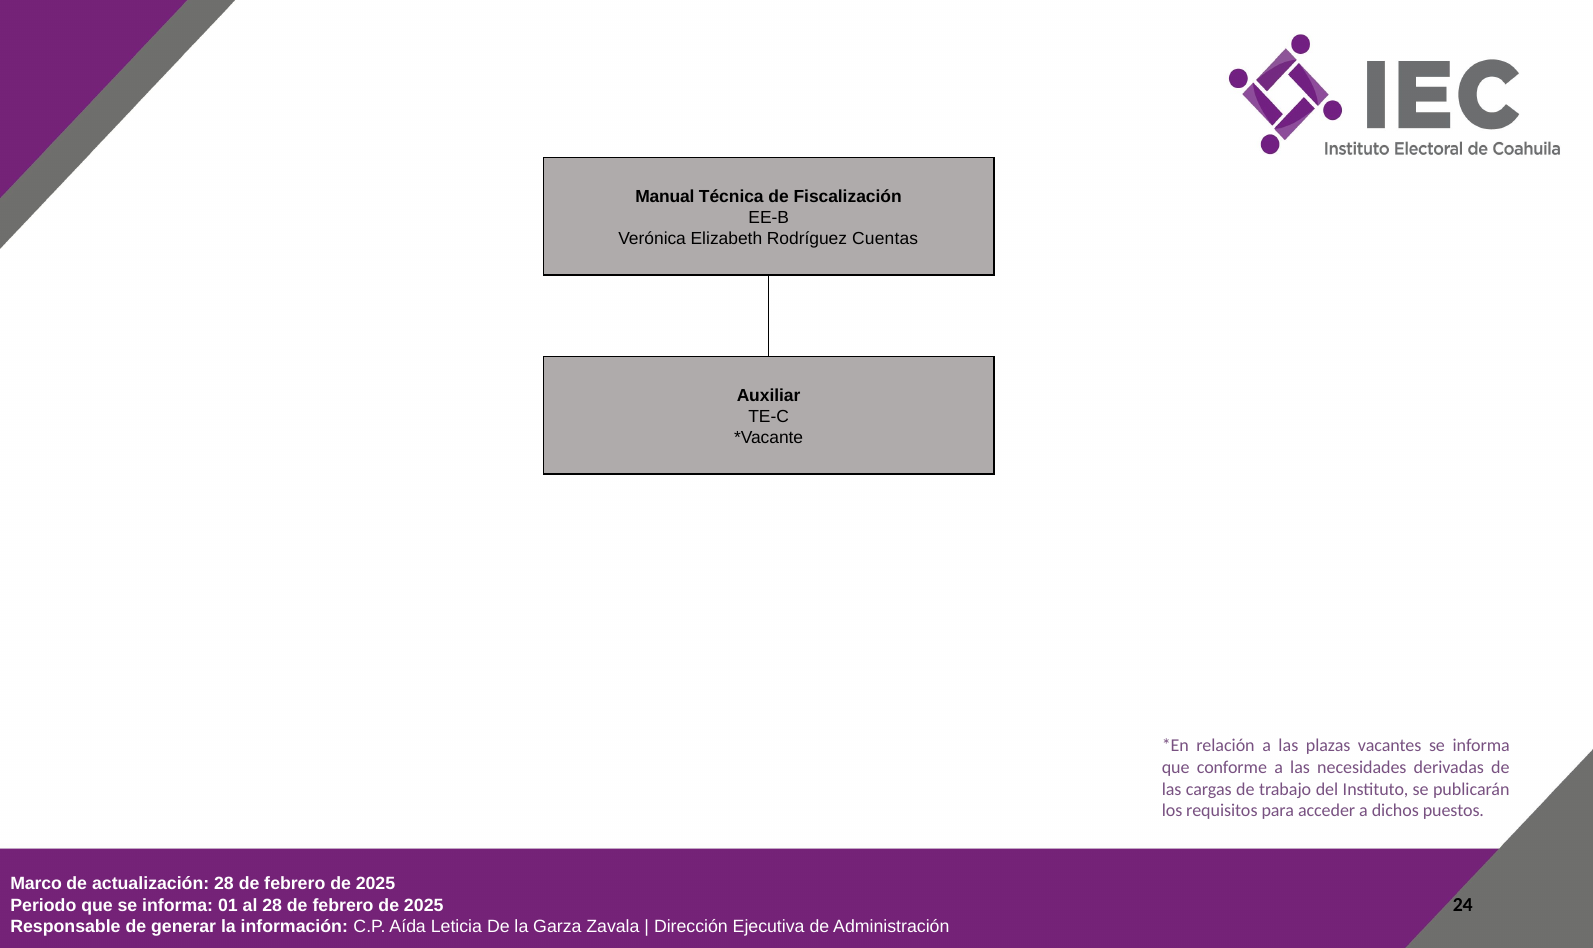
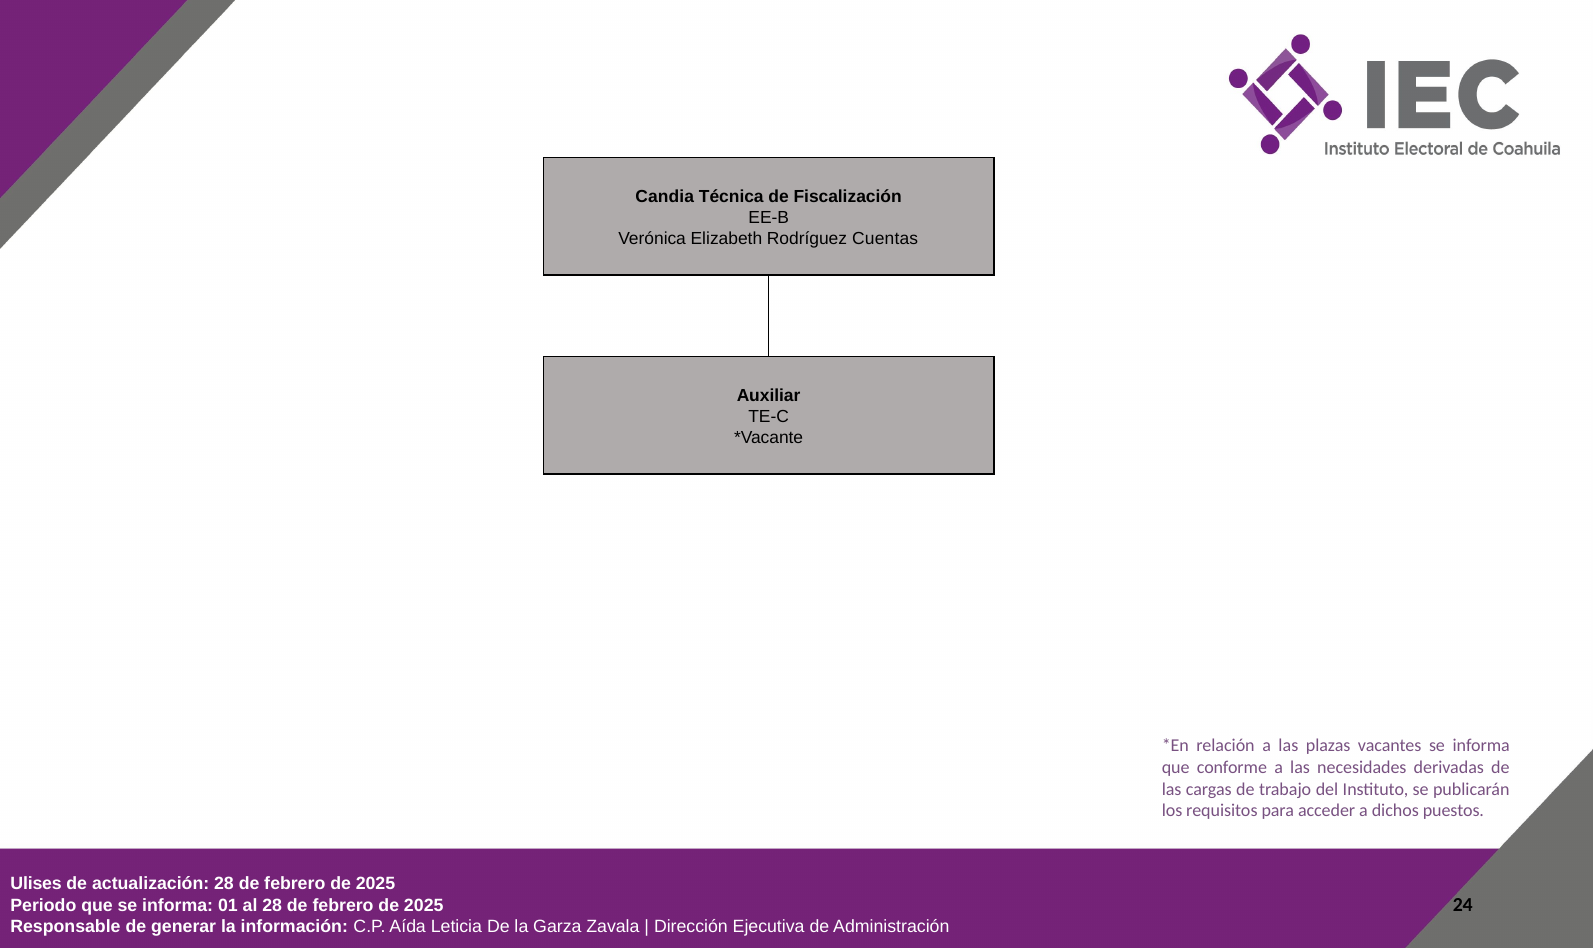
Manual: Manual -> Candia (665, 197)
Marco: Marco -> Ulises (36, 884)
